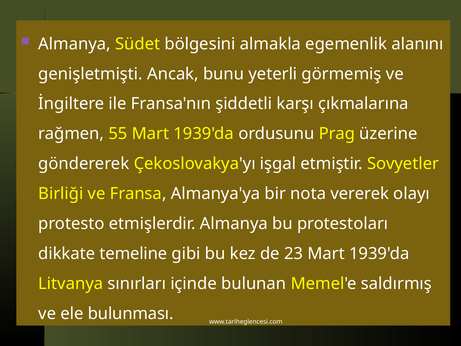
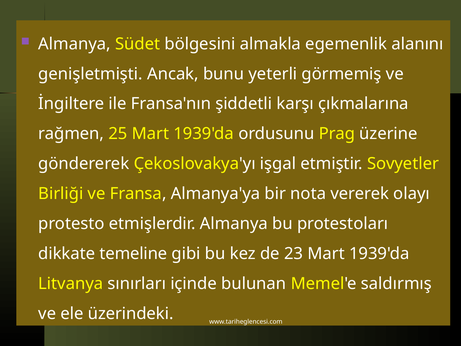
55: 55 -> 25 (118, 134)
bulunması: bulunması -> üzerindeki (131, 313)
